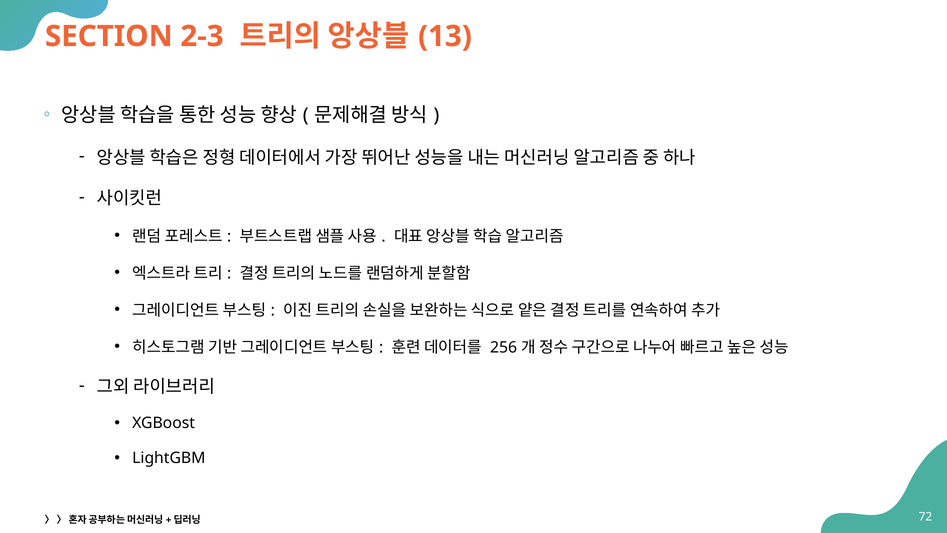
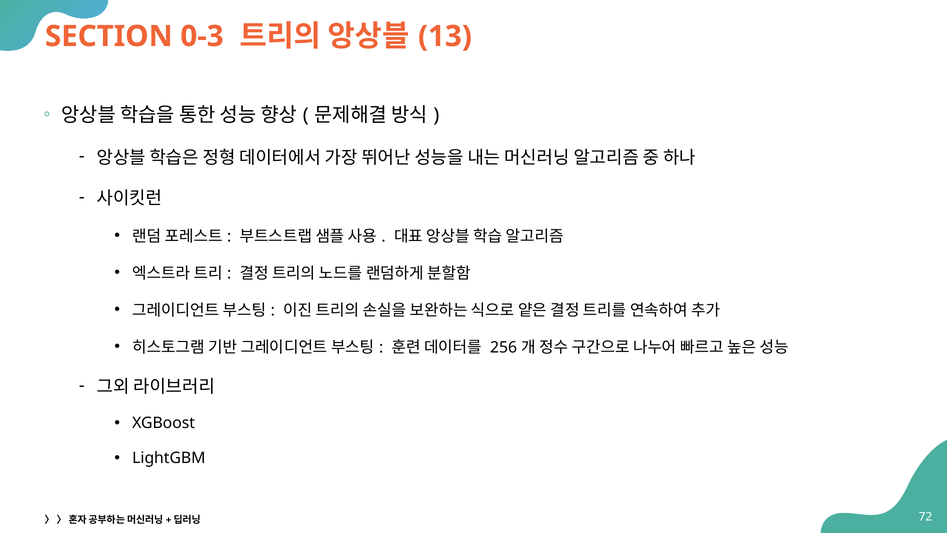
2-3: 2-3 -> 0-3 (202, 36)
